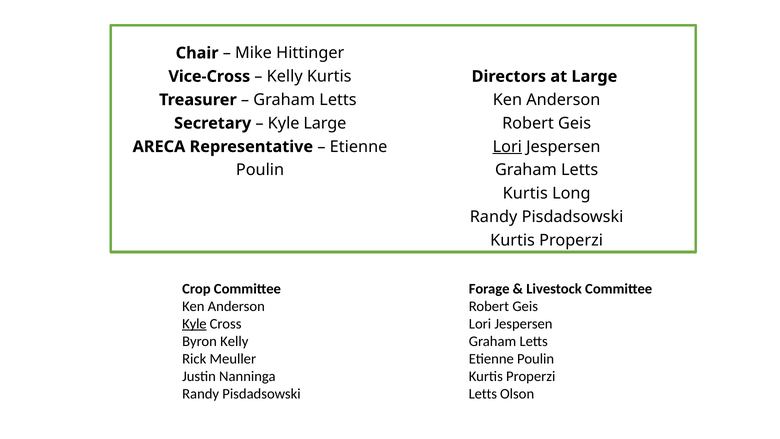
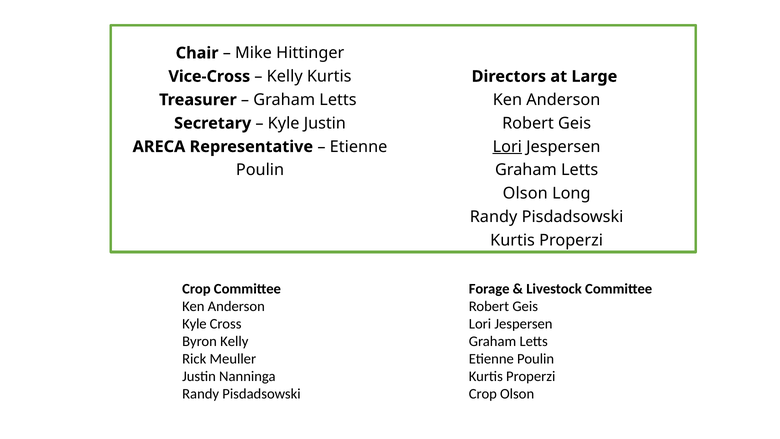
Kyle Large: Large -> Justin (325, 123)
Kurtis: Kurtis -> Olson (525, 193)
Kyle underline: present -> none (194, 324)
Letts: Letts -> Crop (483, 394)
